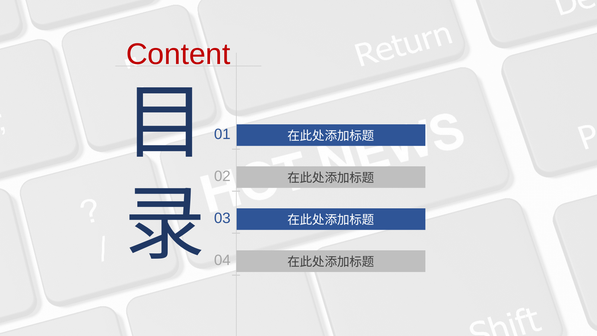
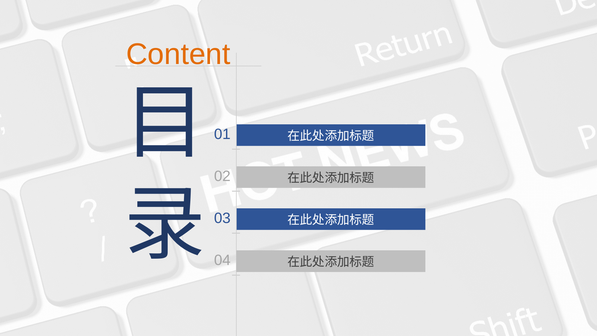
Content colour: red -> orange (178, 54)
